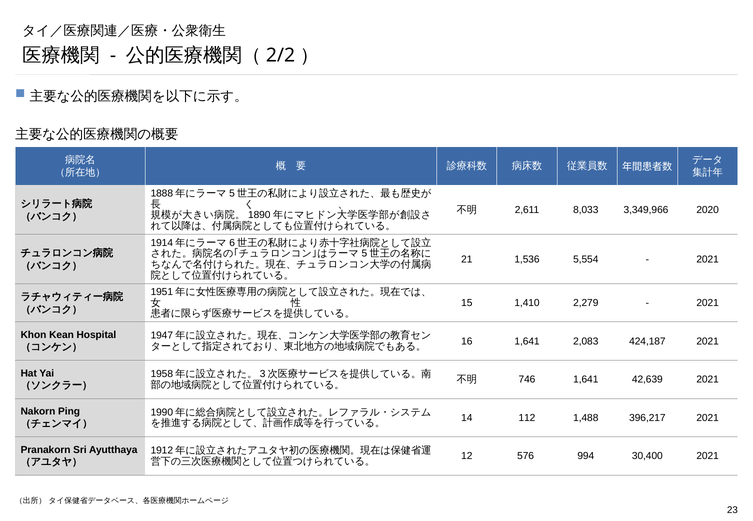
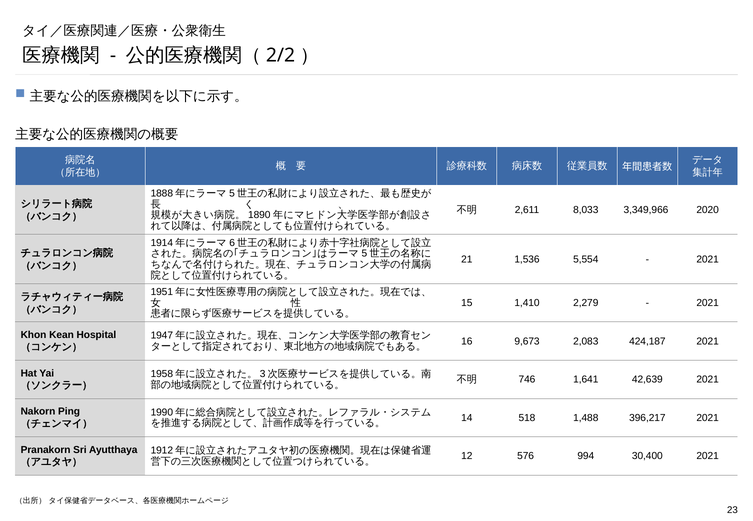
16 1,641: 1,641 -> 9,673 (527, 341)
112: 112 -> 518 (527, 418)
